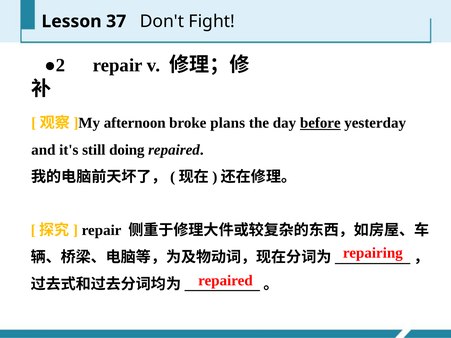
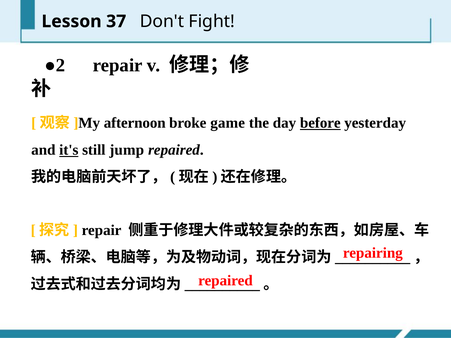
plans: plans -> game (228, 123)
it's underline: none -> present (69, 150)
doing: doing -> jump (127, 150)
